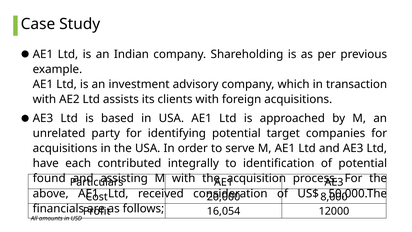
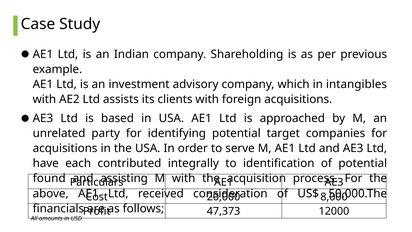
transaction: transaction -> intangibles (357, 84)
16,054: 16,054 -> 47,373 (224, 211)
